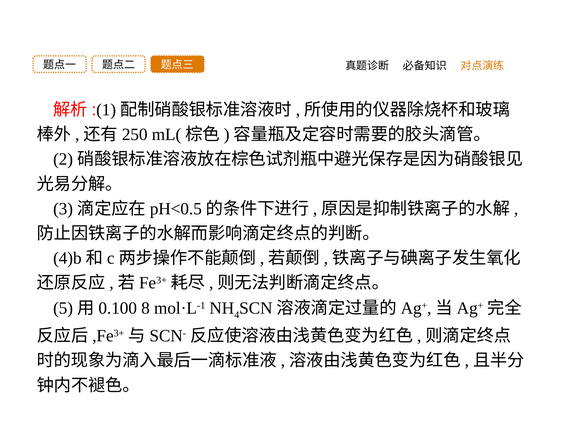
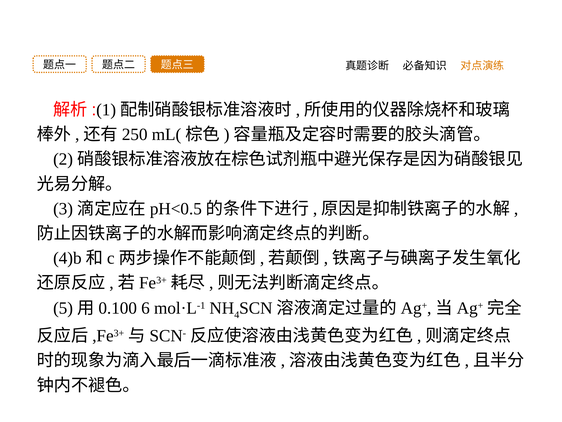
8: 8 -> 6 (146, 308)
